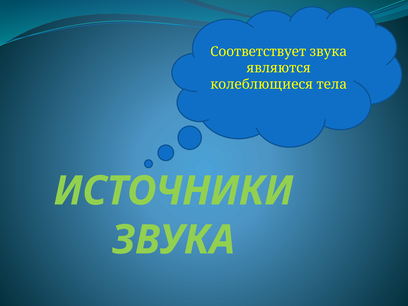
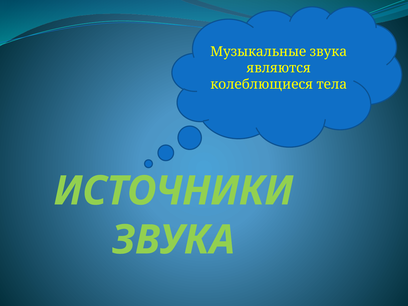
Соответствует: Соответствует -> Музыкальные (258, 52)
